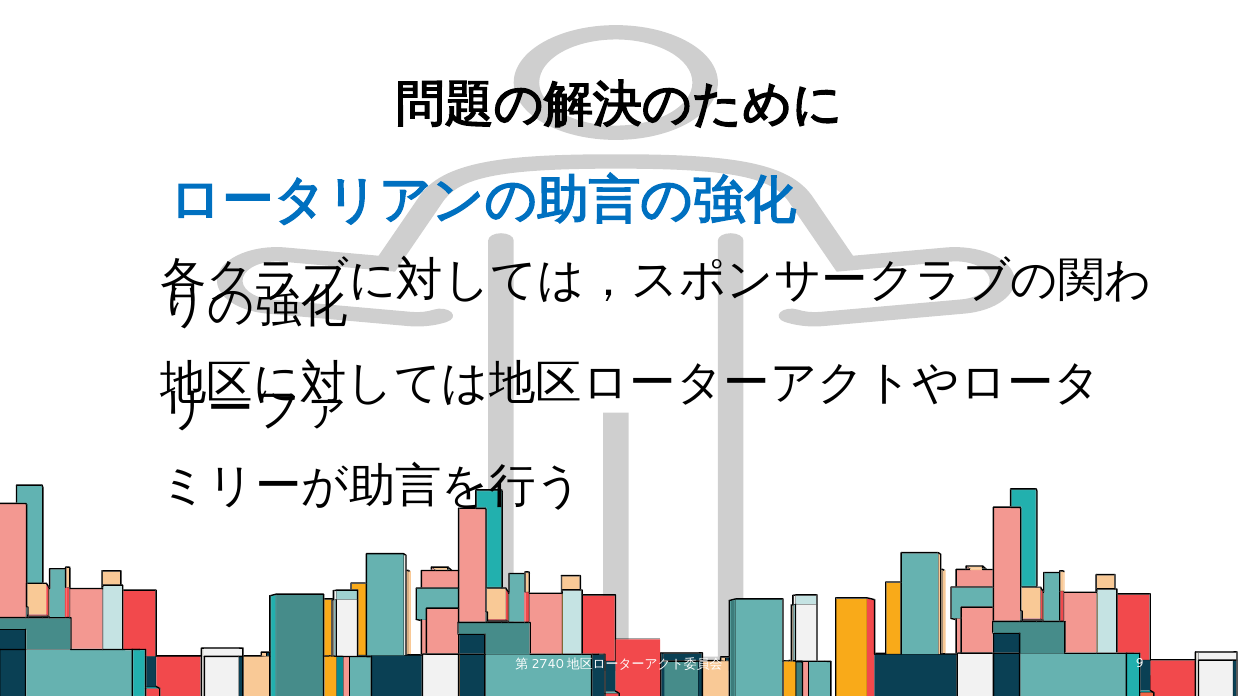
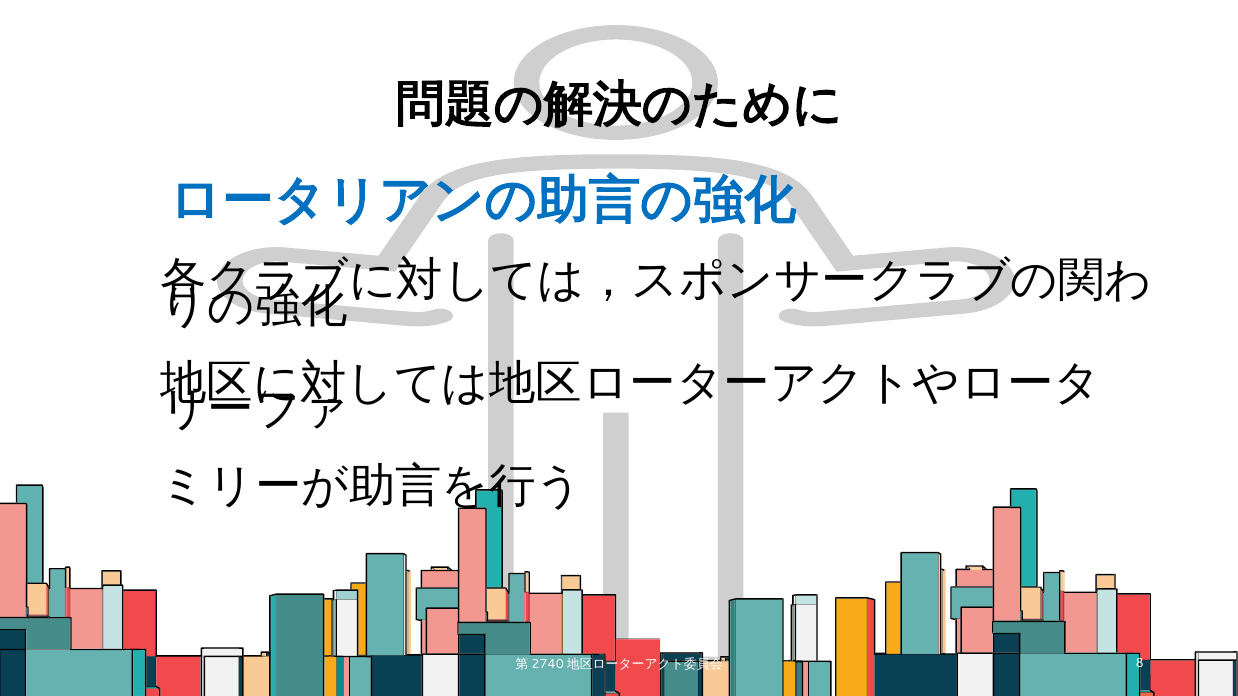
9: 9 -> 8 (1140, 663)
